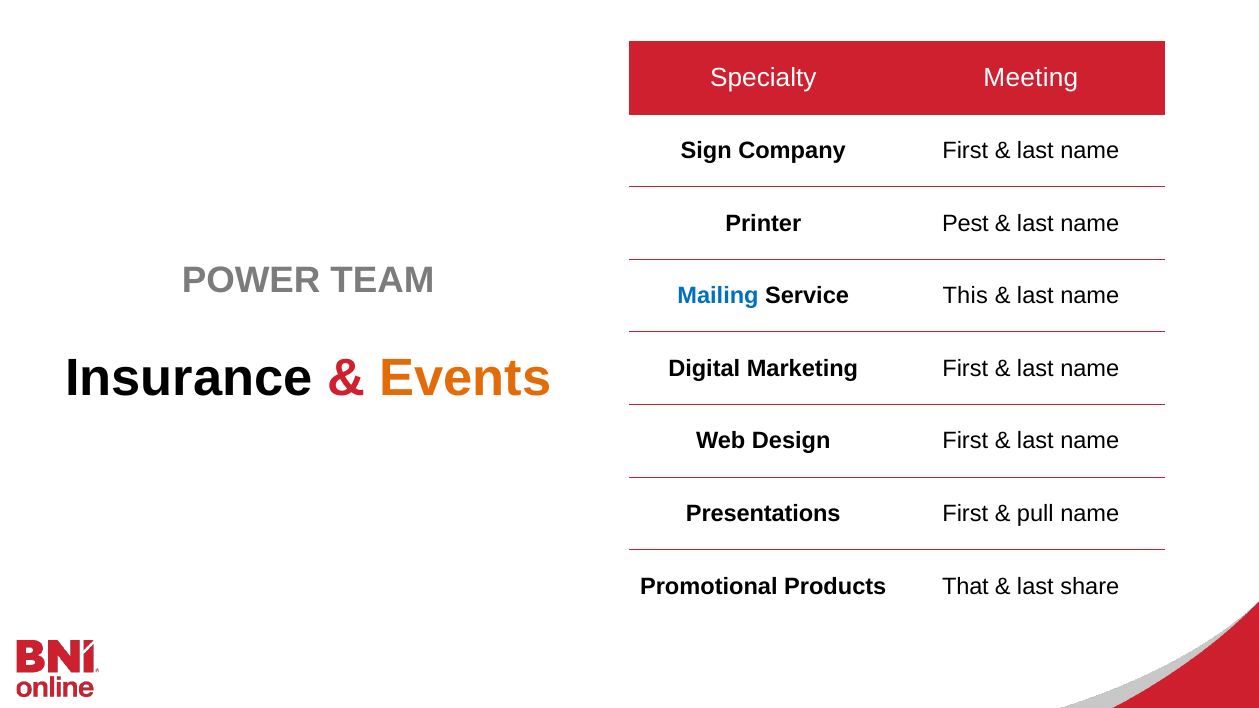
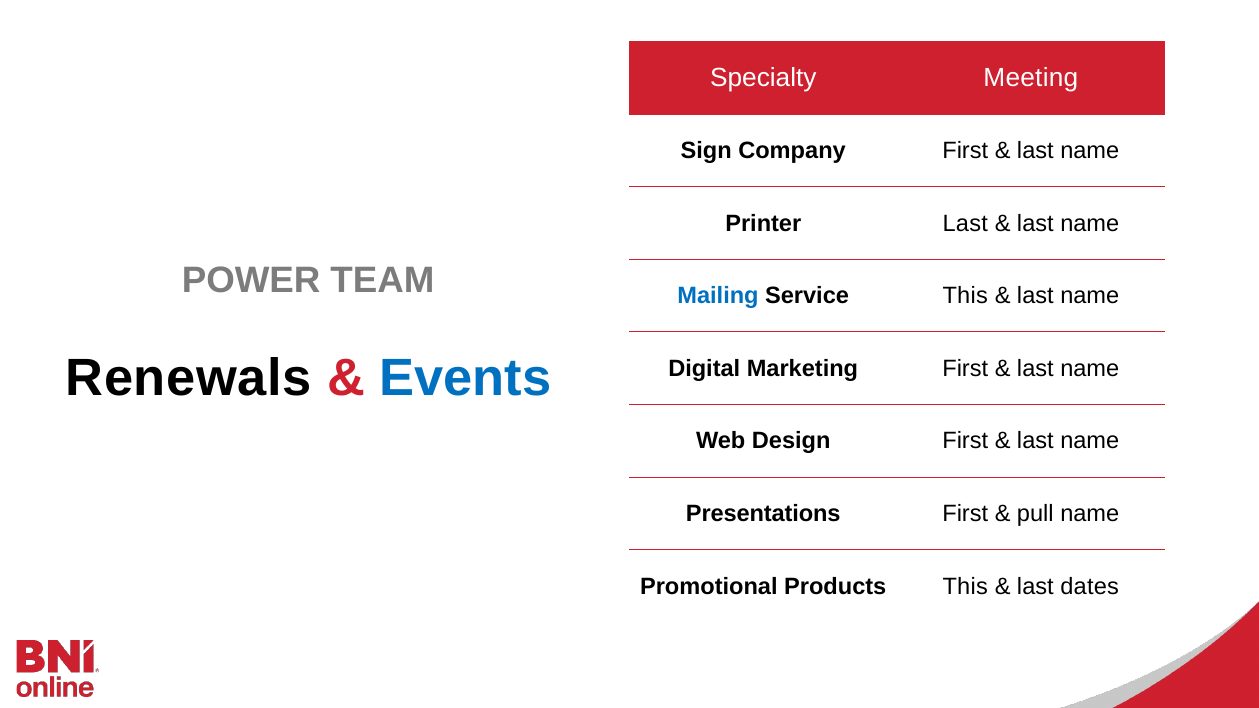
Printer Pest: Pest -> Last (965, 223)
Insurance: Insurance -> Renewals (189, 379)
Events colour: orange -> blue (465, 379)
Products That: That -> This (965, 587)
share: share -> dates (1090, 587)
